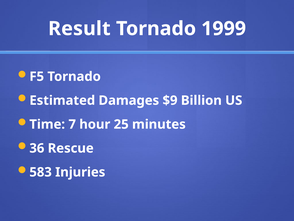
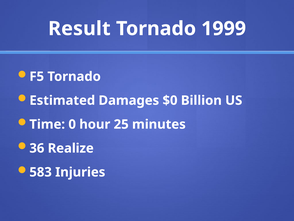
$9: $9 -> $0 (170, 100)
7: 7 -> 0 (72, 124)
Rescue: Rescue -> Realize (71, 148)
